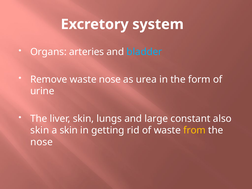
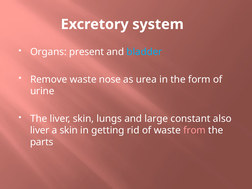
arteries: arteries -> present (87, 52)
skin: skin -> liver (40, 130)
from colour: yellow -> pink (194, 130)
nose: nose -> parts (42, 142)
